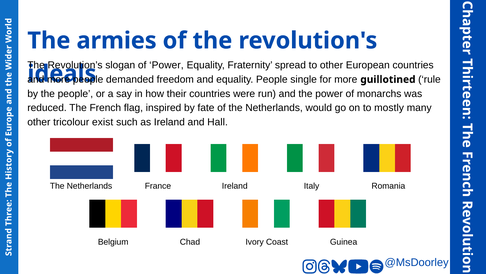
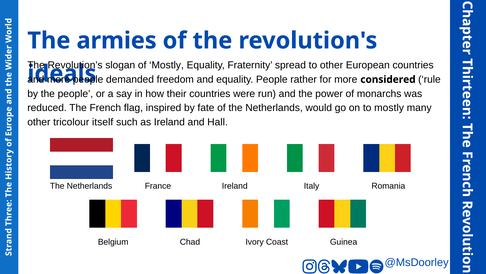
of Power: Power -> Mostly (167, 65)
single: single -> rather (304, 79)
guillotined: guillotined -> considered (388, 79)
exist: exist -> itself (103, 122)
